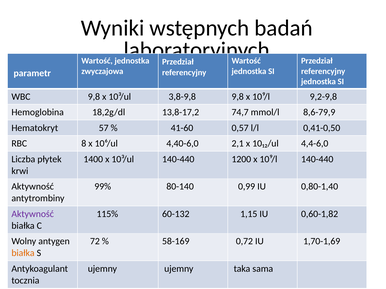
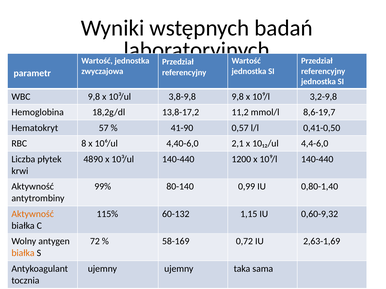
9,2-9,8: 9,2-9,8 -> 3,2-9,8 (323, 97)
74,7: 74,7 -> 11,2 (240, 112)
8,6-79,9: 8,6-79,9 -> 8,6-19,7 (319, 112)
41-60: 41-60 -> 41-90 (182, 128)
1400: 1400 -> 4890 (93, 159)
Aktywność colour: purple -> orange (33, 214)
0,60-1,82: 0,60-1,82 -> 0,60-9,32 (320, 214)
1,70-1,69: 1,70-1,69 -> 2,63-1,69 (322, 242)
